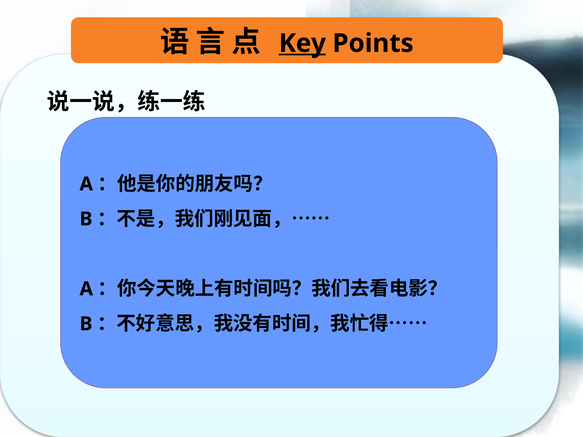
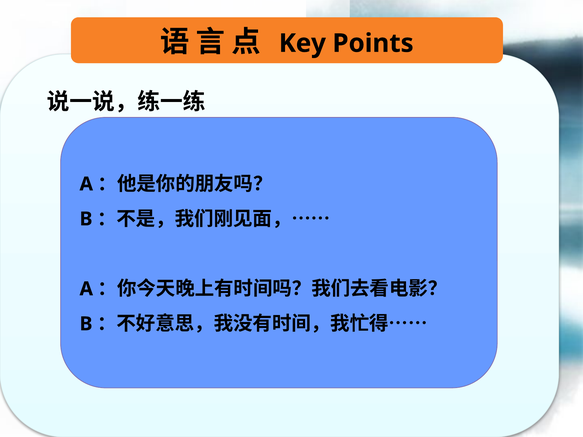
Key underline: present -> none (302, 43)
